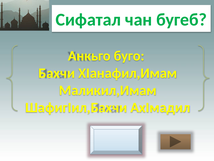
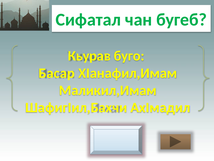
Анкьго: Анкьго -> Кьурав (89, 56)
Бахчи: Бахчи -> Басар (57, 73)
